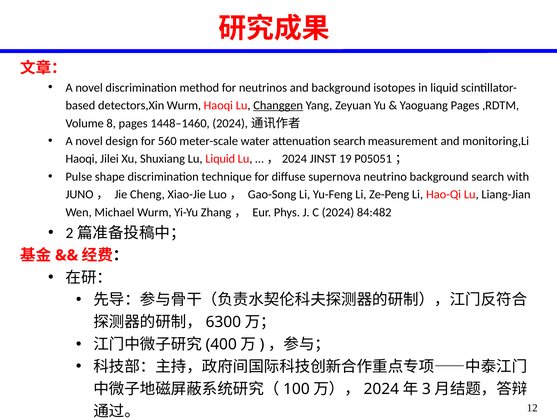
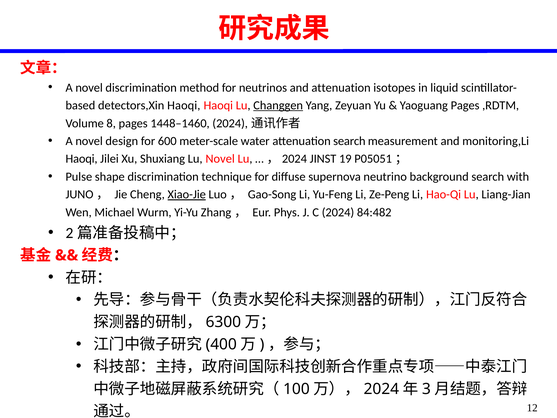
and background: background -> attenuation (341, 88)
detectors,Xin Wurm: Wurm -> Haoqi (184, 105)
560: 560 -> 600 (167, 141)
Lu Liquid: Liquid -> Novel (220, 159)
Xiao-Jie underline: none -> present (187, 194)
